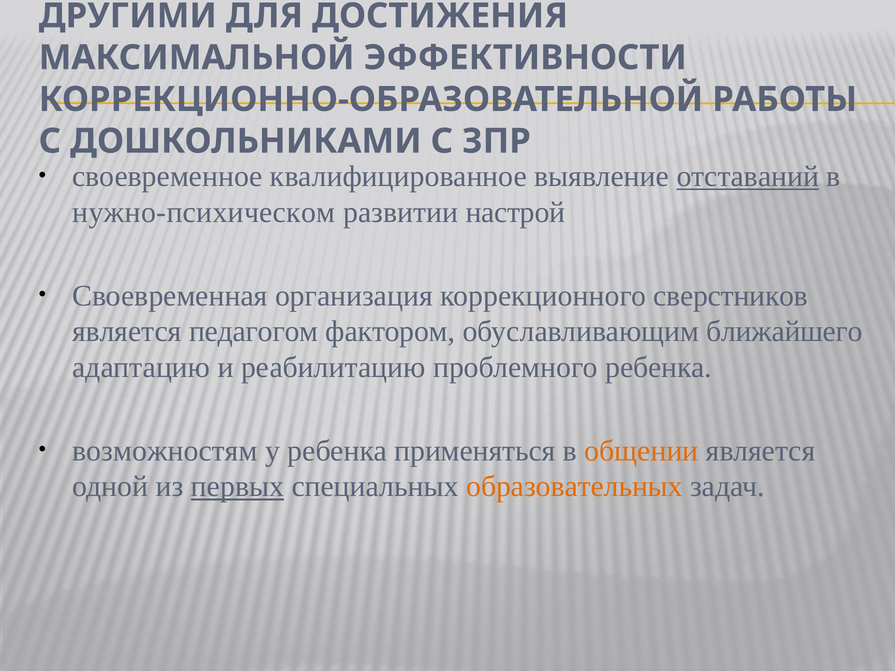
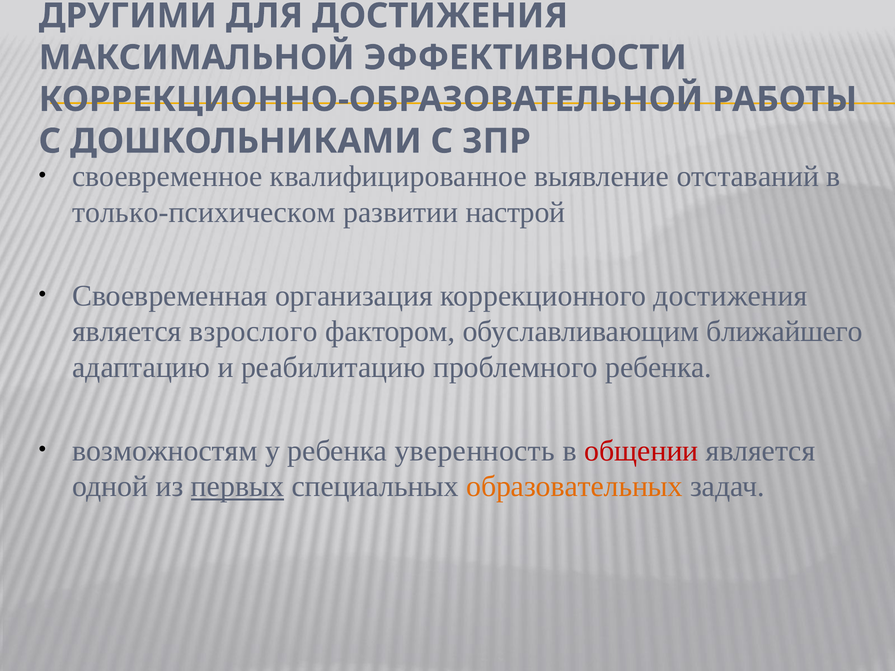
отставаний underline: present -> none (748, 177)
нужно-психическом: нужно-психическом -> только-психическом (204, 212)
коррекционного сверстников: сверстников -> достижения (730, 296)
педагогом: педагогом -> взрослого (253, 332)
применяться: применяться -> уверенность (475, 451)
общении colour: orange -> red (641, 451)
